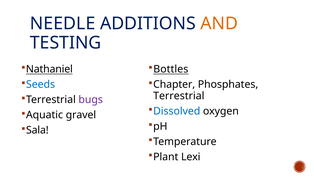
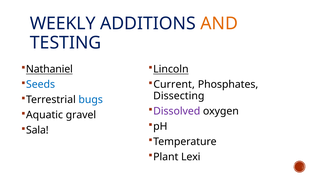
NEEDLE: NEEDLE -> WEEKLY (63, 24)
Bottles: Bottles -> Lincoln (171, 69)
Chapter: Chapter -> Current (174, 84)
Terrestrial: Terrestrial -> Dissecting (179, 96)
bugs colour: purple -> blue (91, 100)
Dissolved colour: blue -> purple (177, 111)
